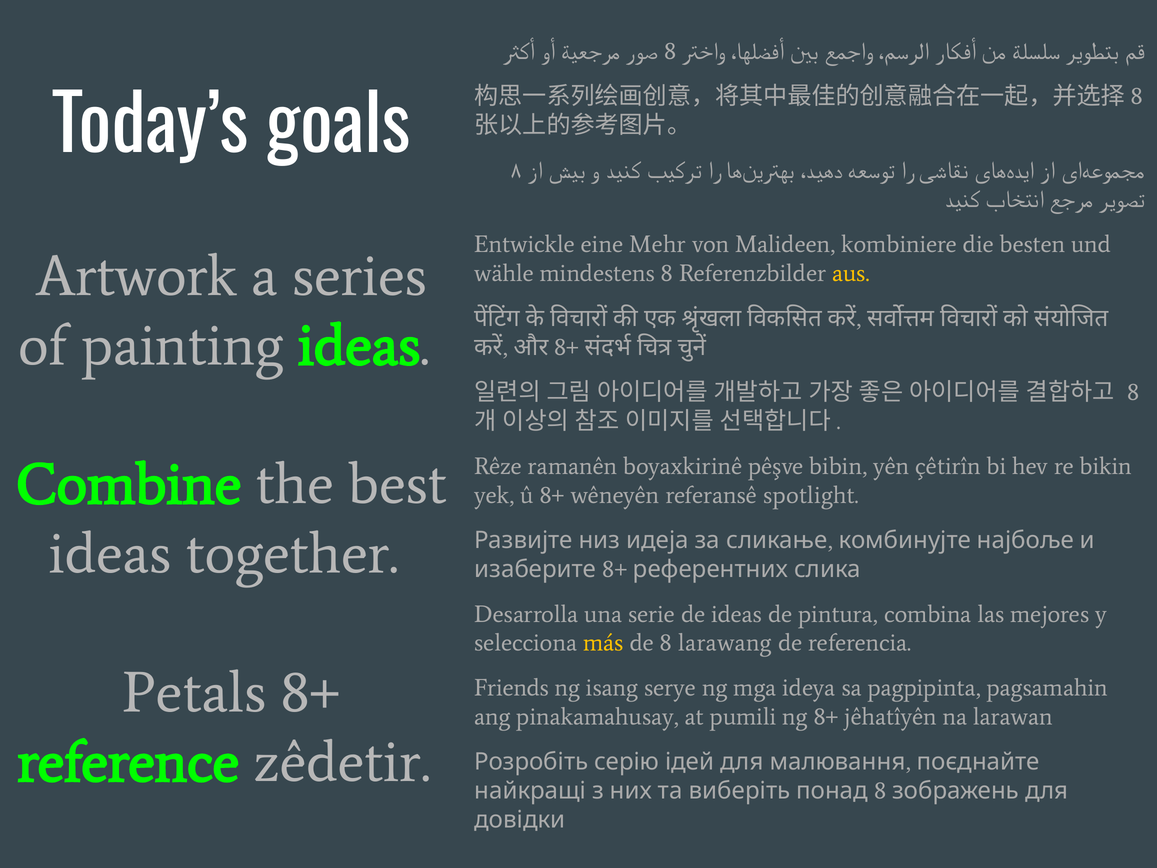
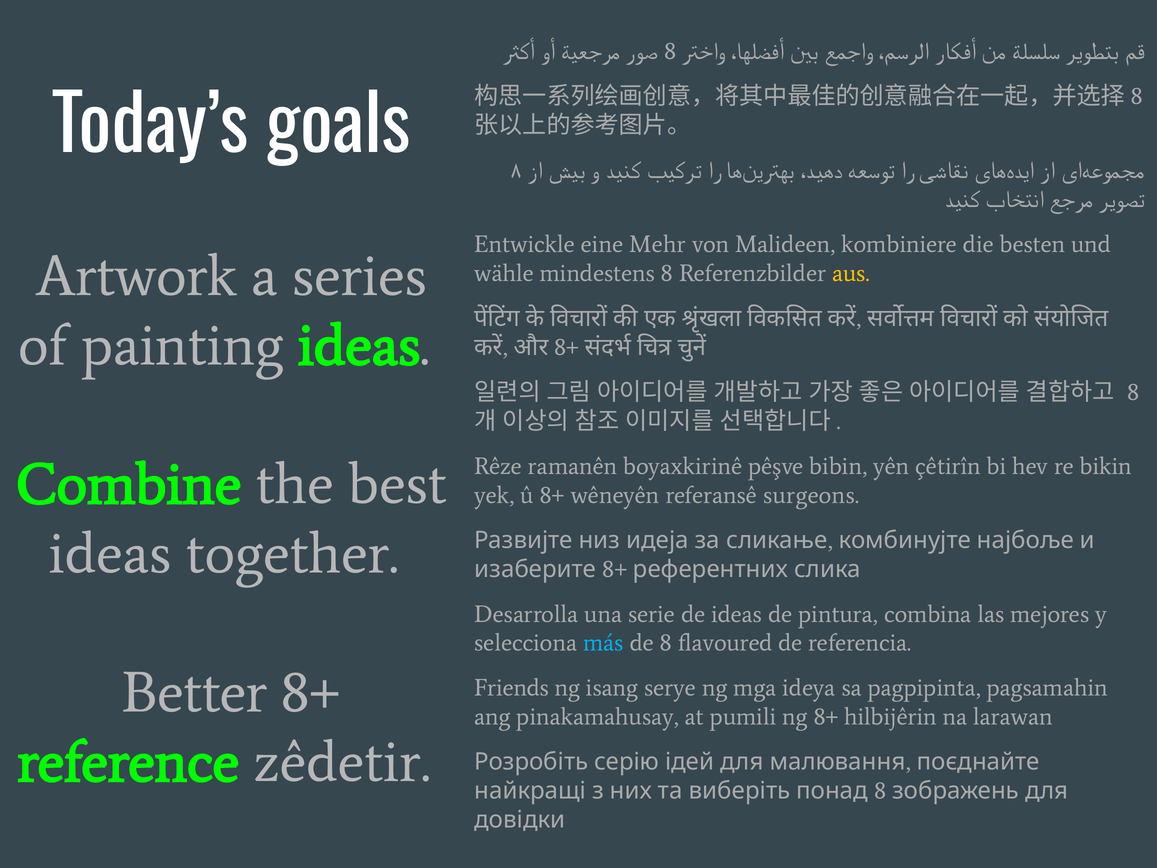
spotlight: spotlight -> surgeons (811, 495)
más colour: yellow -> light blue (603, 643)
larawang: larawang -> flavoured (725, 643)
Petals: Petals -> Better (195, 692)
jêhatîyên: jêhatîyên -> hilbijêrin (891, 717)
